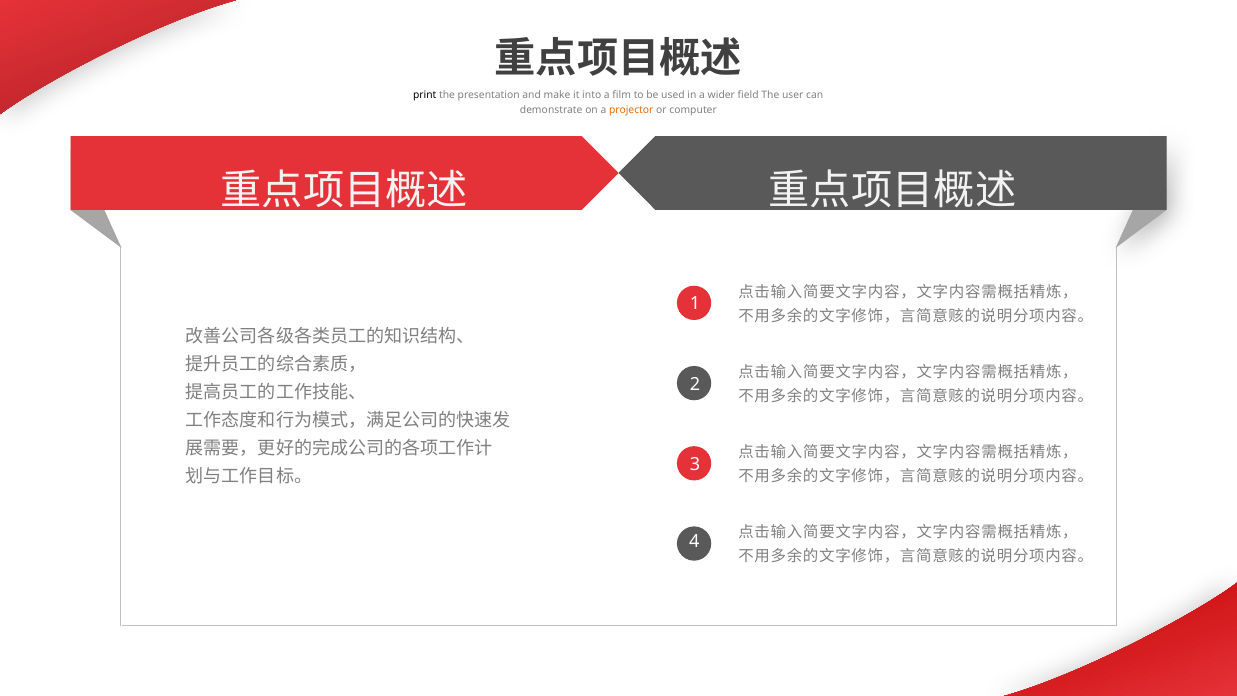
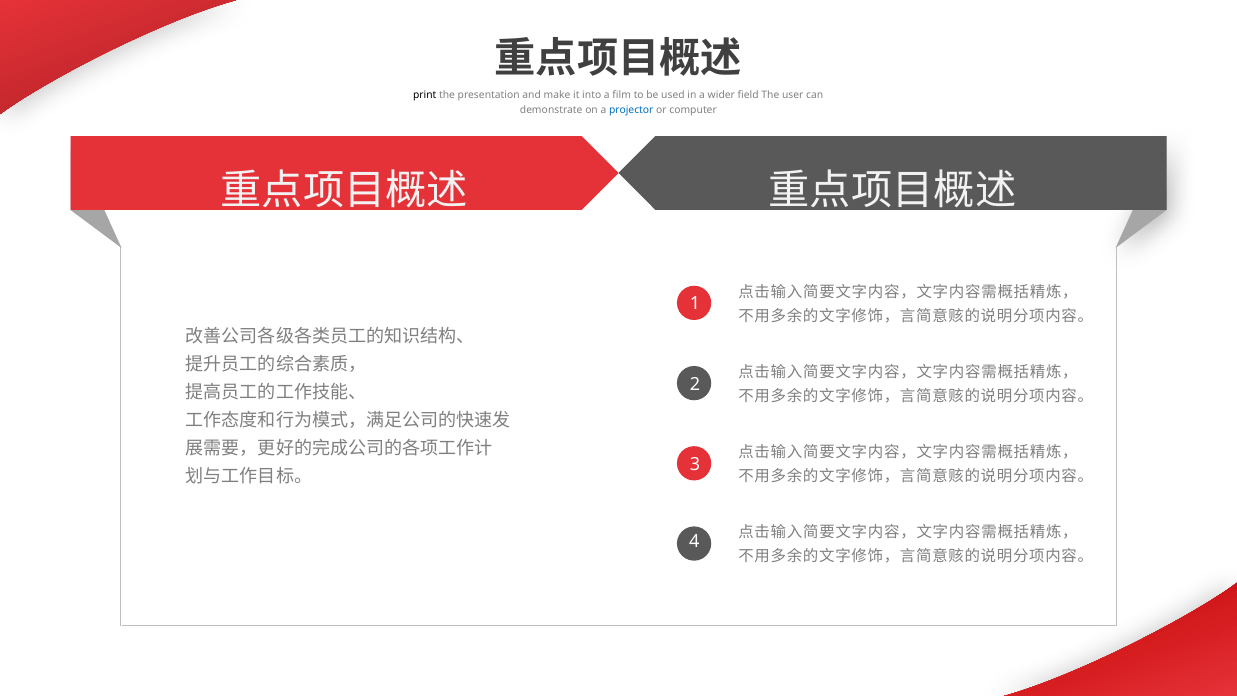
projector colour: orange -> blue (631, 110)
